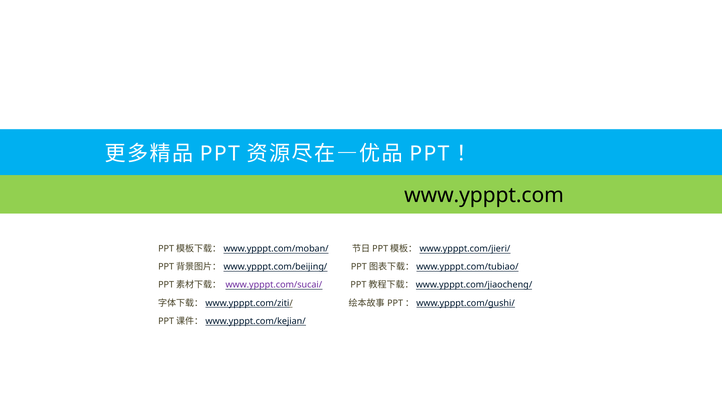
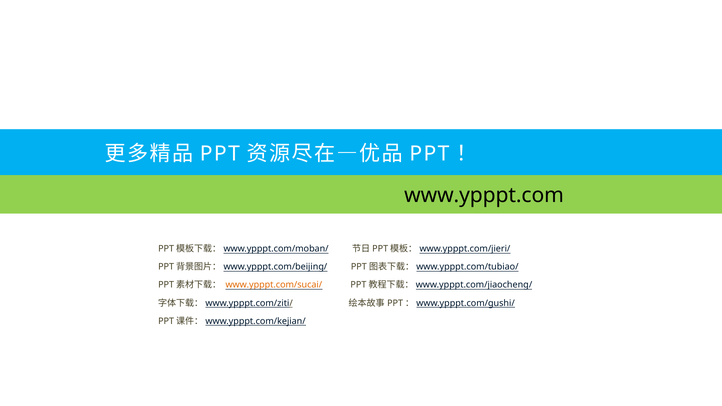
www.ypppt.com/sucai/ colour: purple -> orange (274, 285)
